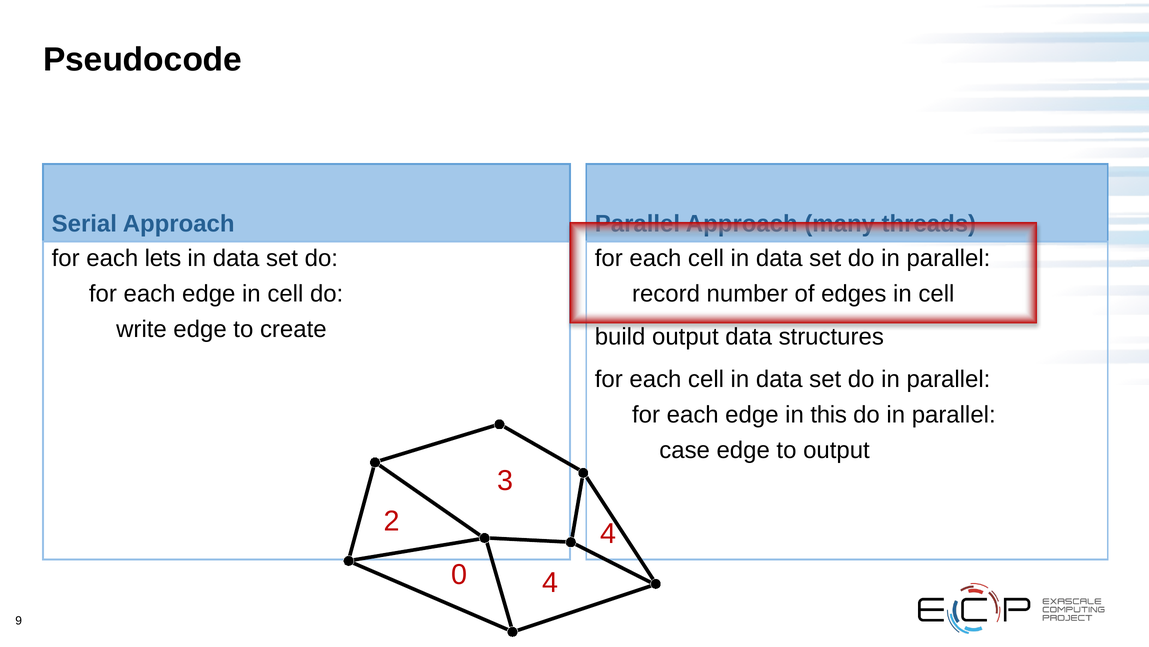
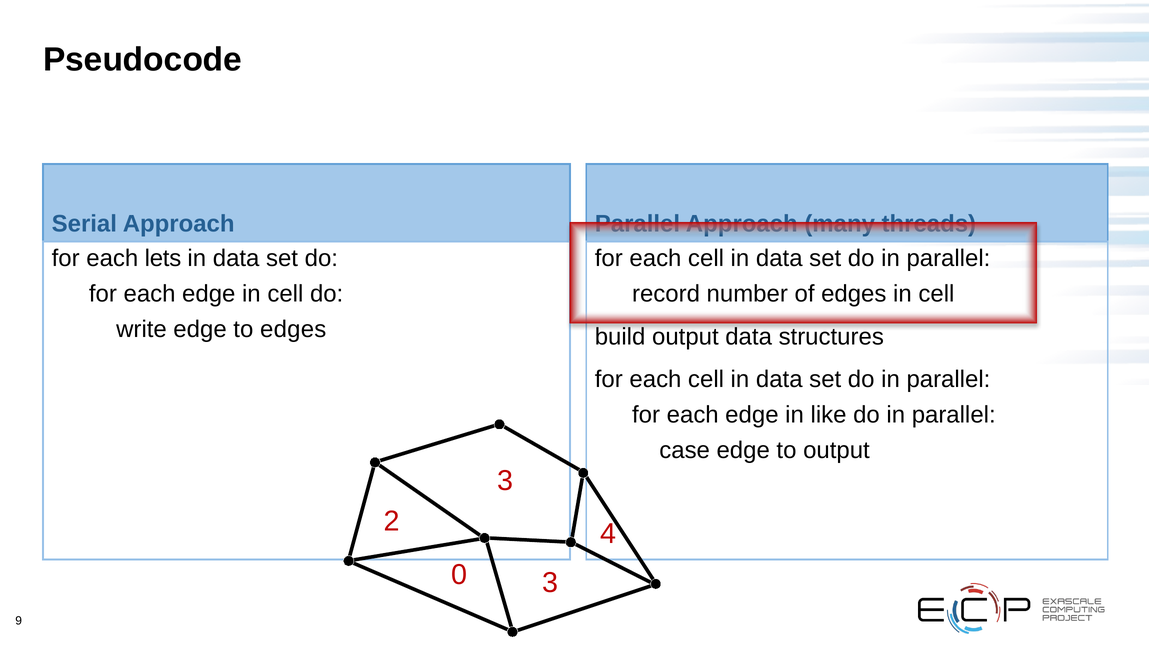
to create: create -> edges (293, 329)
this: this -> like (829, 414)
0 4: 4 -> 3 (550, 582)
